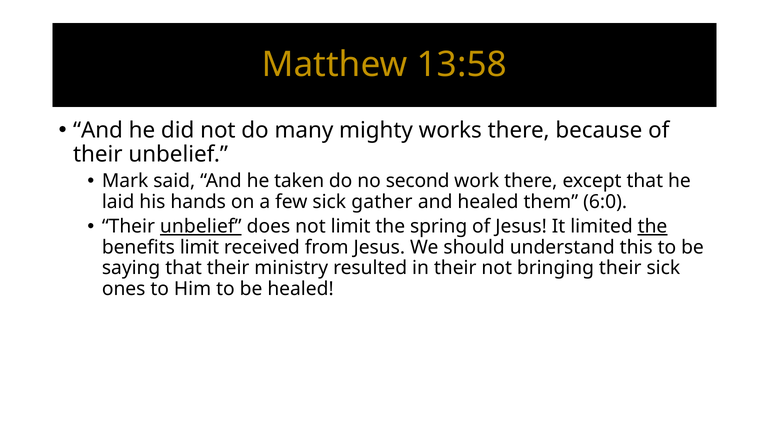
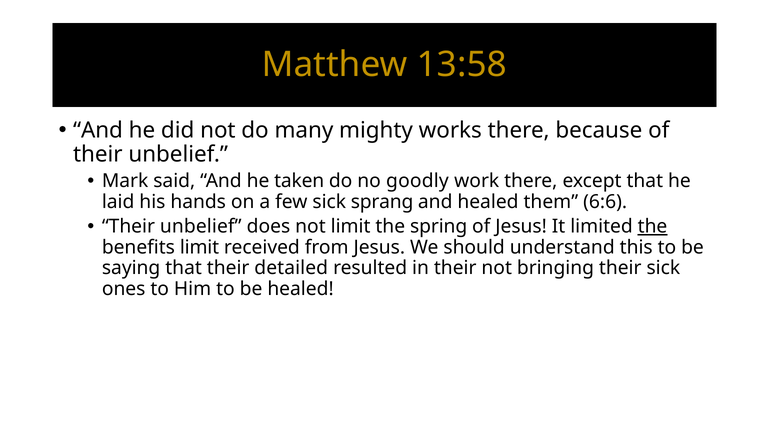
second: second -> goodly (417, 181)
gather: gather -> sprang (382, 202)
6:0: 6:0 -> 6:6 (605, 202)
unbelief underline: present -> none (201, 226)
ministry: ministry -> detailed (291, 268)
